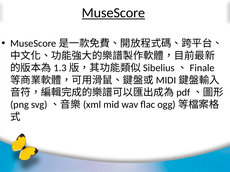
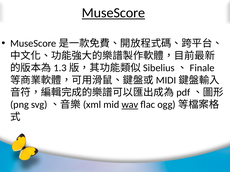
wav underline: none -> present (130, 105)
